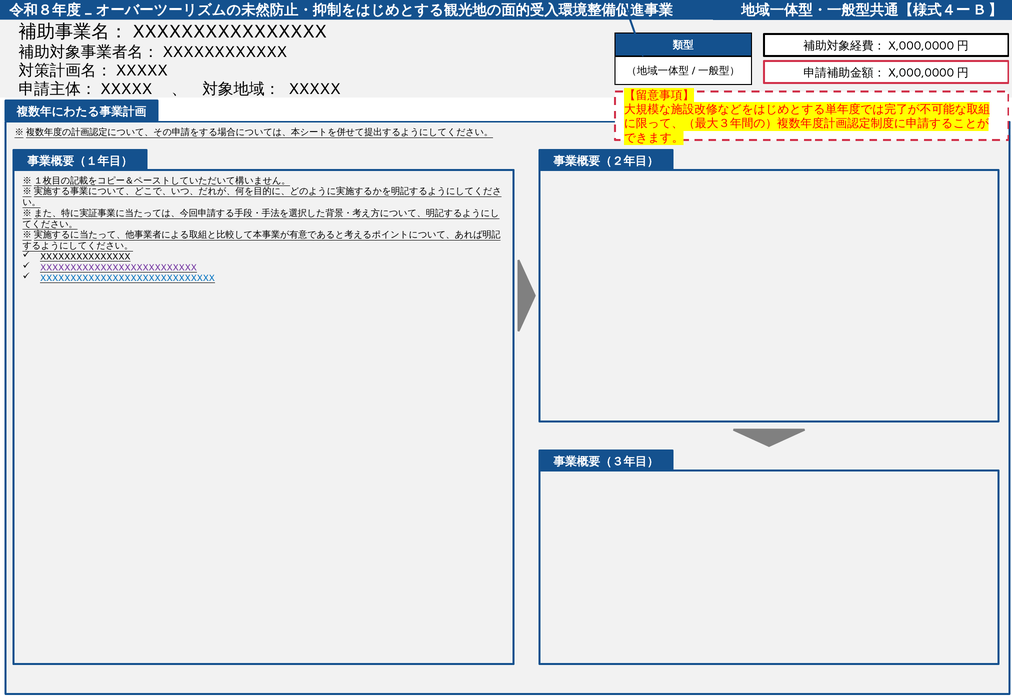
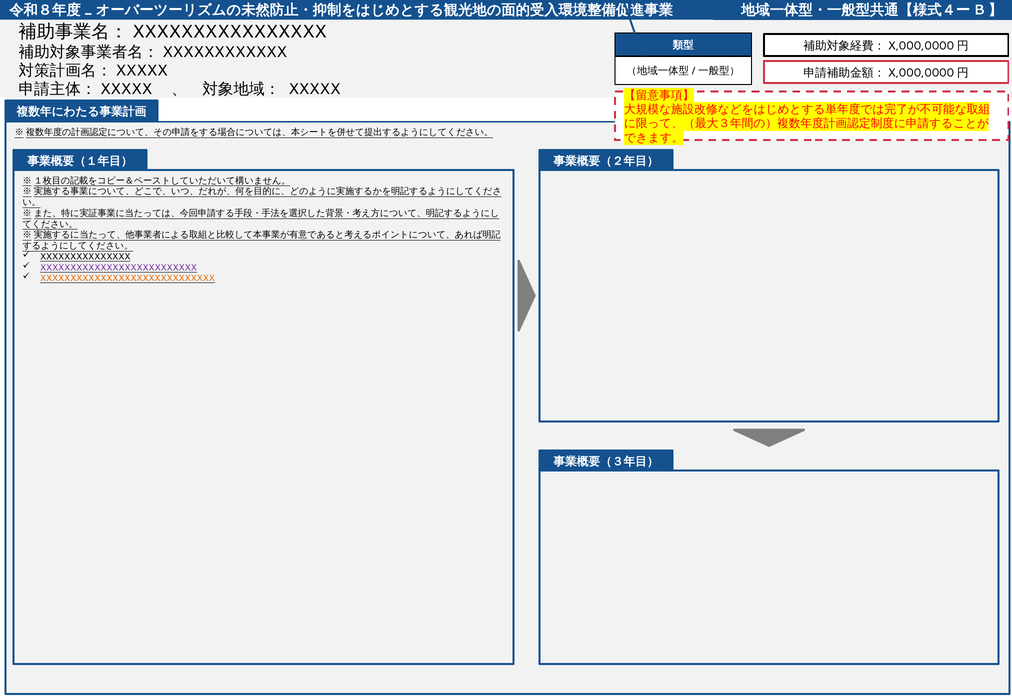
XXXXXXXXXXXXXXXXXXXXXXXXXXXXX colour: blue -> orange (127, 279)
